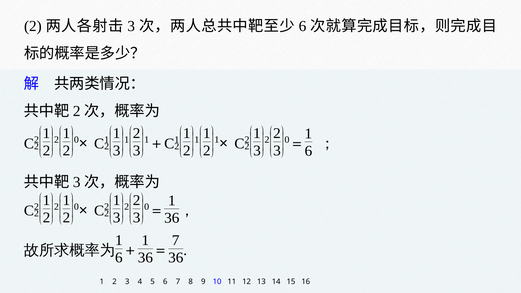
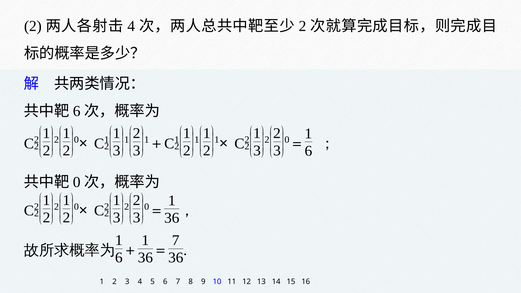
3: 3 -> 4 (131, 26)
6: 6 -> 2 (302, 26)
2: 2 -> 6 (77, 111)
3: 3 -> 0 (77, 182)
